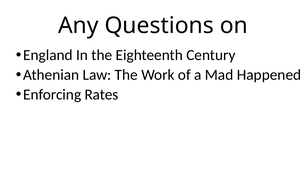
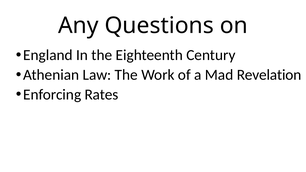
Happened: Happened -> Revelation (269, 75)
